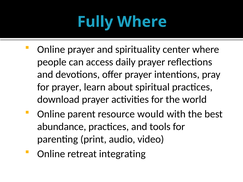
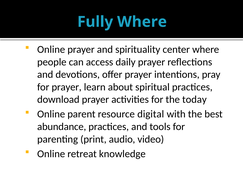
world: world -> today (194, 100)
would: would -> digital (151, 114)
integrating: integrating -> knowledge (122, 154)
